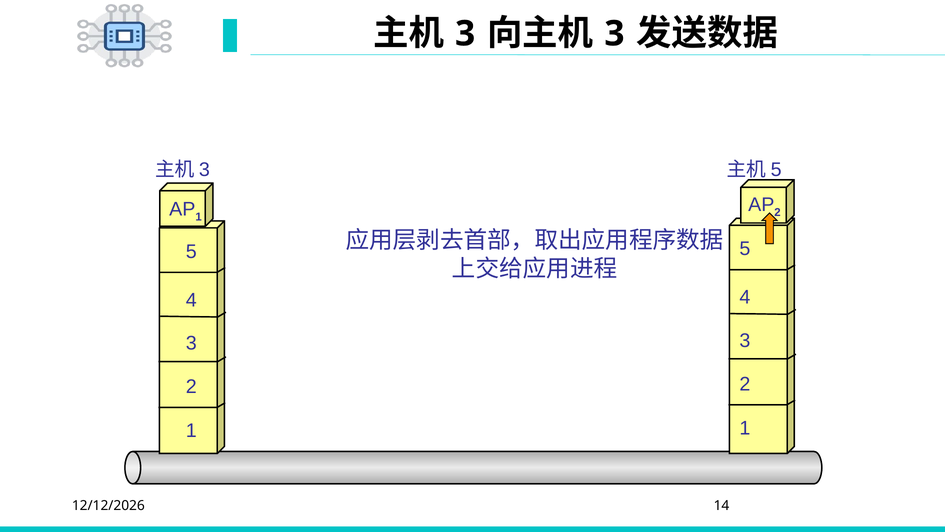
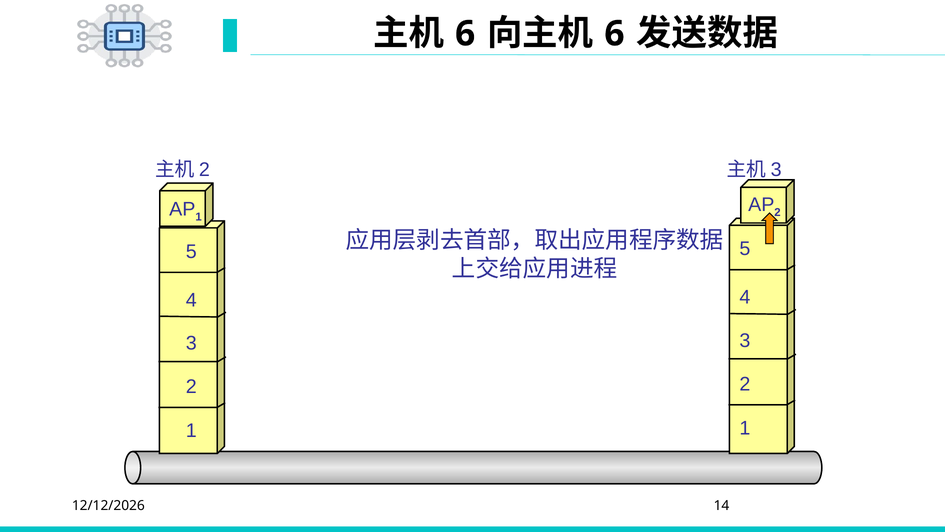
3: 3 -> 6 (465, 34)
3: 3 -> 6 (614, 34)
3: 3 -> 2 (204, 170)
5: 5 -> 3 (776, 170)
